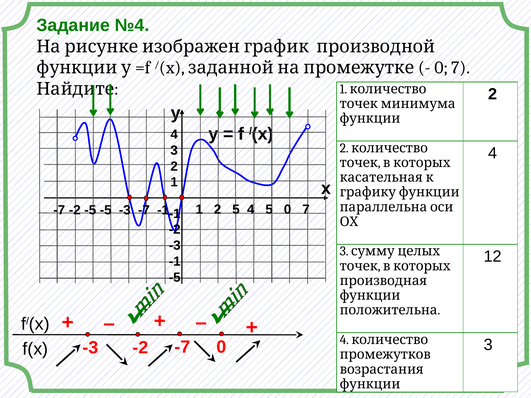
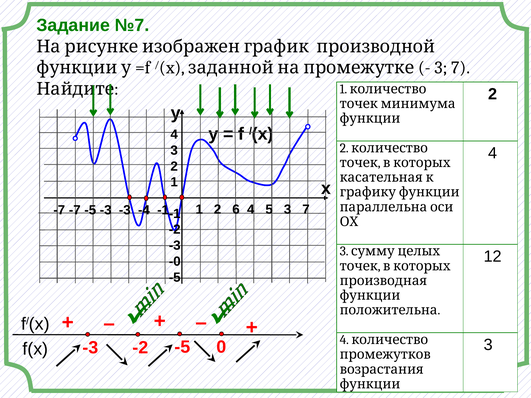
№4: №4 -> №7 (132, 25)
0: 0 -> 3 (441, 68)
2 5: 5 -> 6 (236, 210)
5 0: 0 -> 3 (288, 210)
-7 -2: -2 -> -7 (75, 210)
-5: -5 -> -3 (106, 210)
-3 -7: -7 -> -4 (144, 210)
-1: -1 -> -0 (175, 262)
-7: -7 -> -5 (182, 347)
